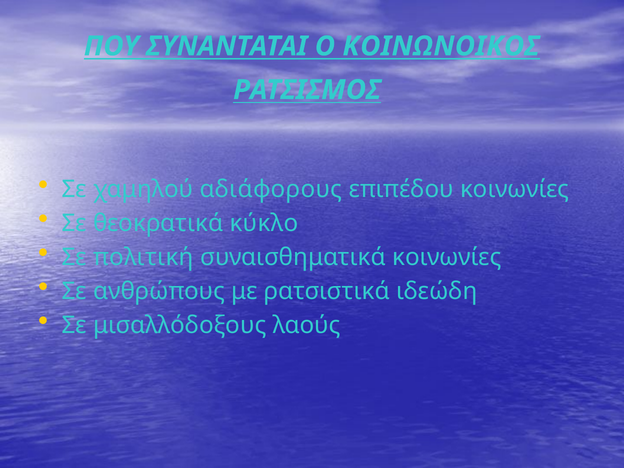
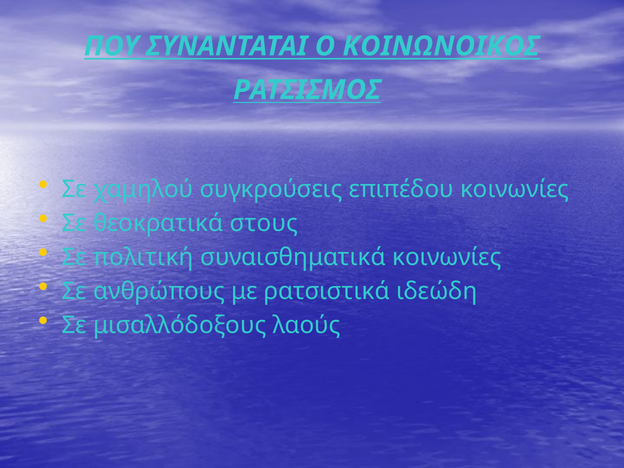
αδιάφορους: αδιάφορους -> συγκρούσεις (271, 189)
κύκλο: κύκλο -> στους (264, 223)
